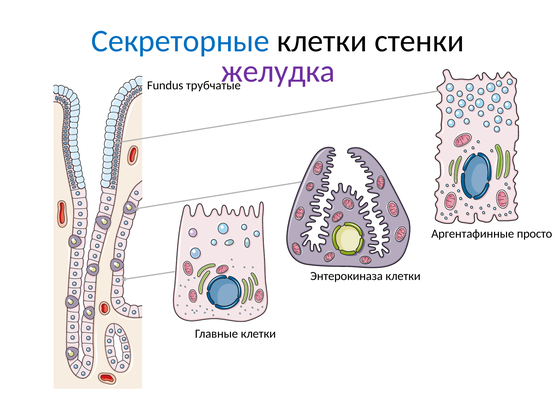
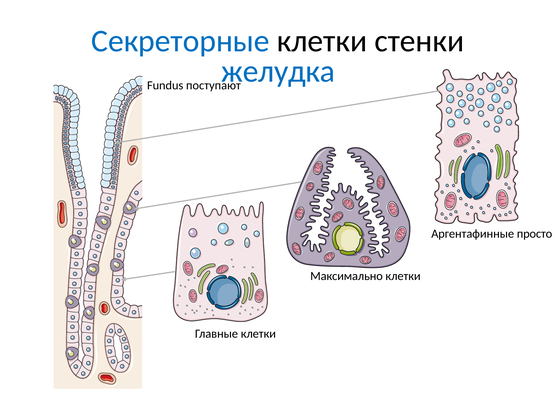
желудка colour: purple -> blue (278, 71)
трубчатые: трубчатые -> поступают (213, 85)
Энтерокиназа: Энтерокиназа -> Максимально (347, 276)
